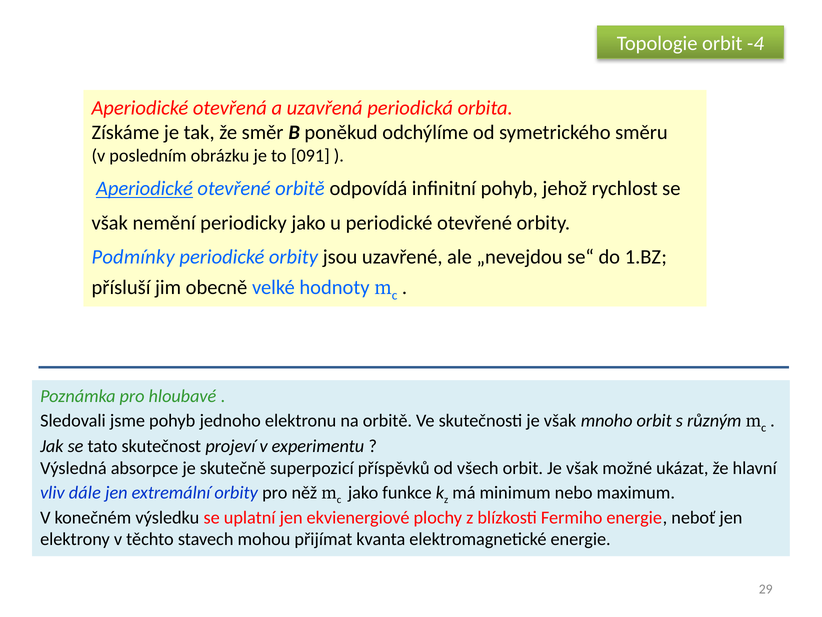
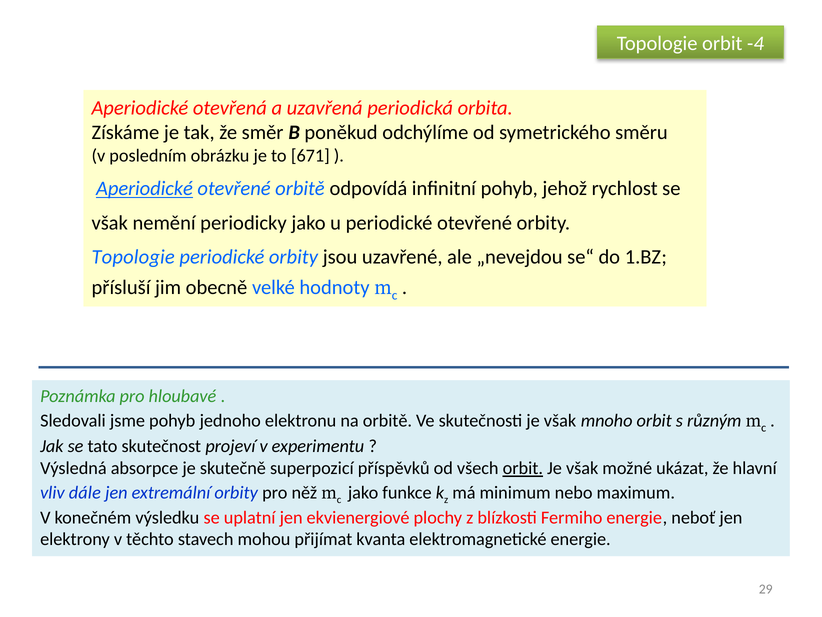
091: 091 -> 671 (310, 155)
Podmínky: Podmínky -> Topologie (133, 257)
orbit underline: none -> present (523, 468)
